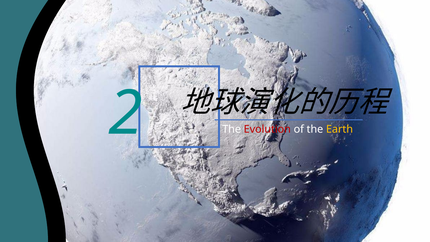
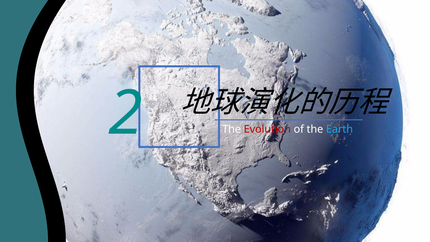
Earth colour: yellow -> light blue (340, 129)
